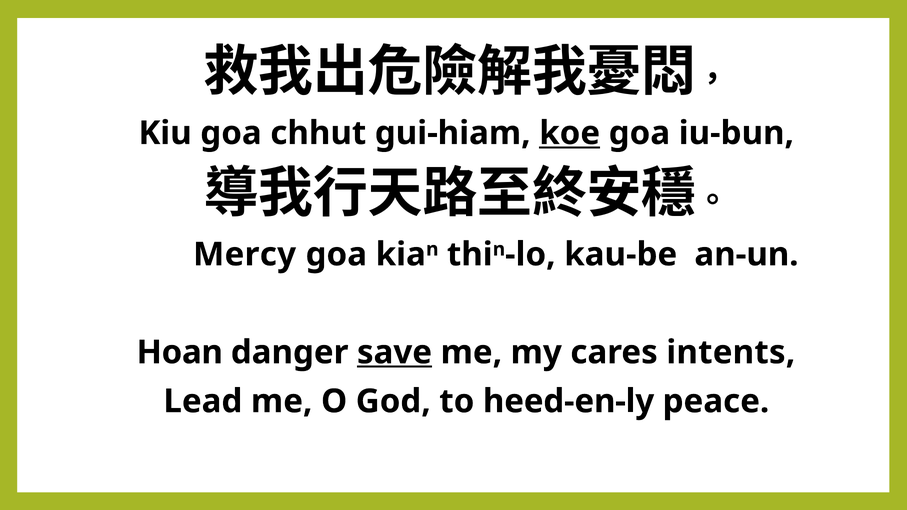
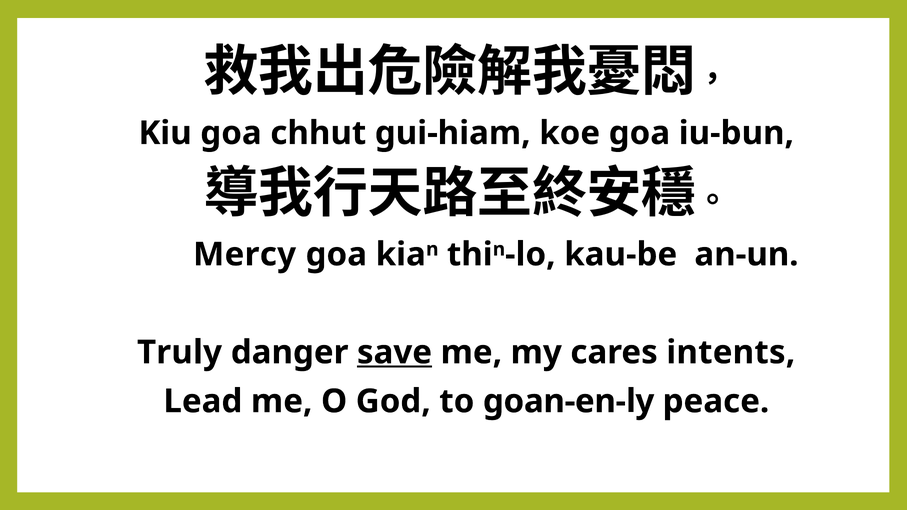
koe underline: present -> none (570, 133)
Hoan: Hoan -> Truly (179, 352)
heed-en-ly: heed-en-ly -> goan-en-ly (569, 401)
